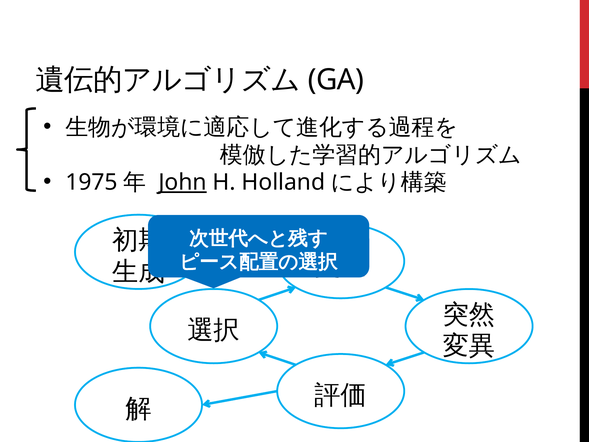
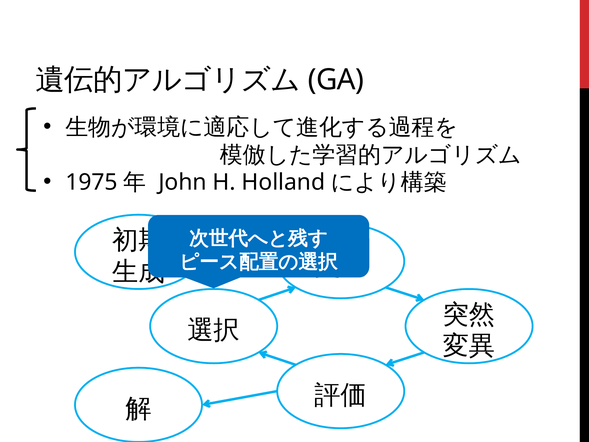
John underline: present -> none (183, 182)
